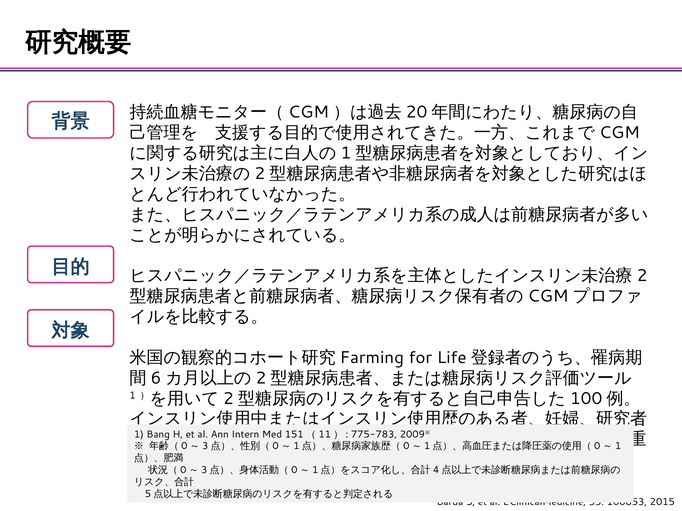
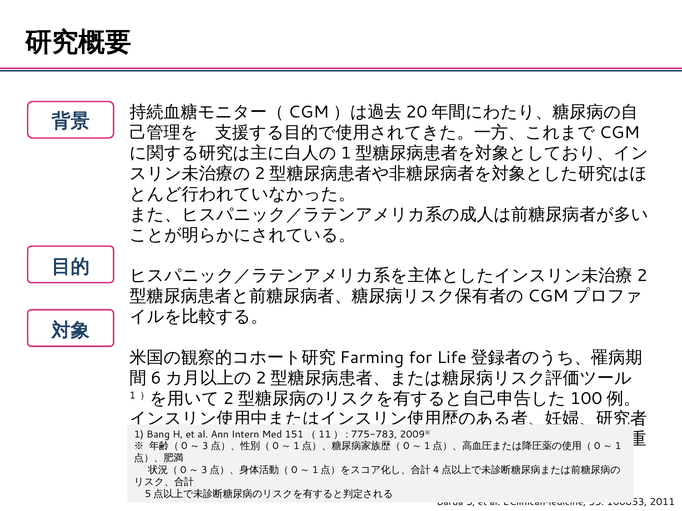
2015: 2015 -> 2011 (662, 503)
